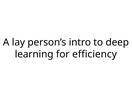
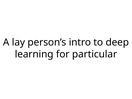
efficiency: efficiency -> particular (95, 54)
